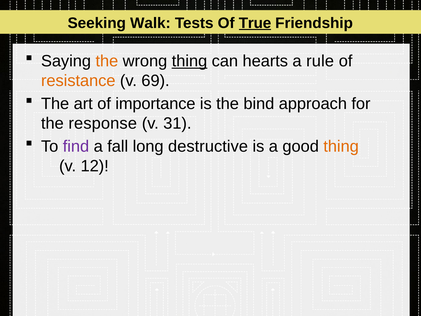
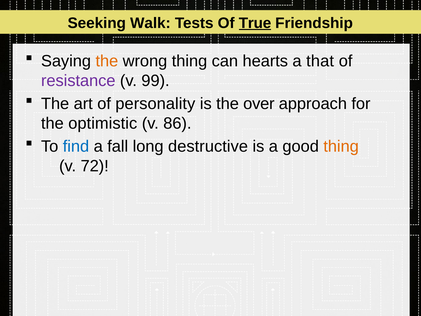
thing underline: present -> none (189, 61)
rule: rule -> that (320, 61)
resistance colour: orange -> purple (78, 81)
69: 69 -> 99 (155, 81)
importance: importance -> personality (155, 104)
bind: bind -> over (259, 104)
response: response -> optimistic (103, 123)
31: 31 -> 86 (177, 123)
find colour: purple -> blue (76, 146)
12: 12 -> 72 (95, 166)
